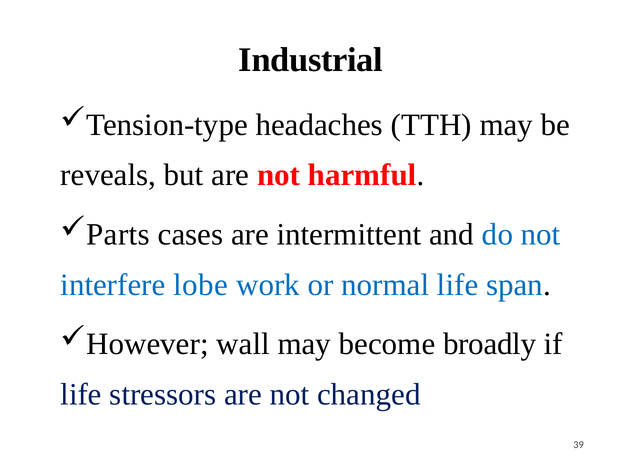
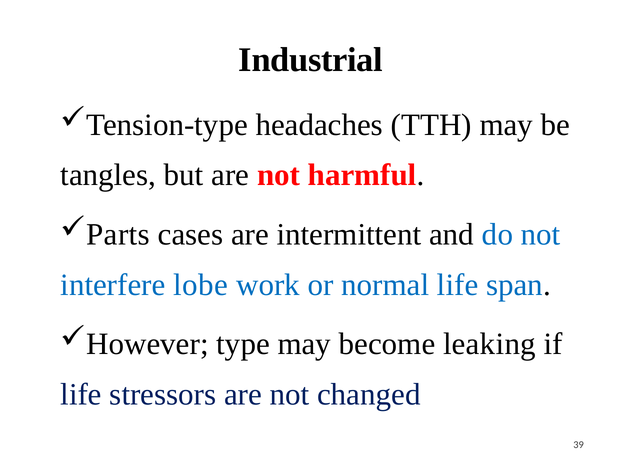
reveals: reveals -> tangles (108, 175)
wall: wall -> type (243, 344)
broadly: broadly -> leaking (489, 344)
